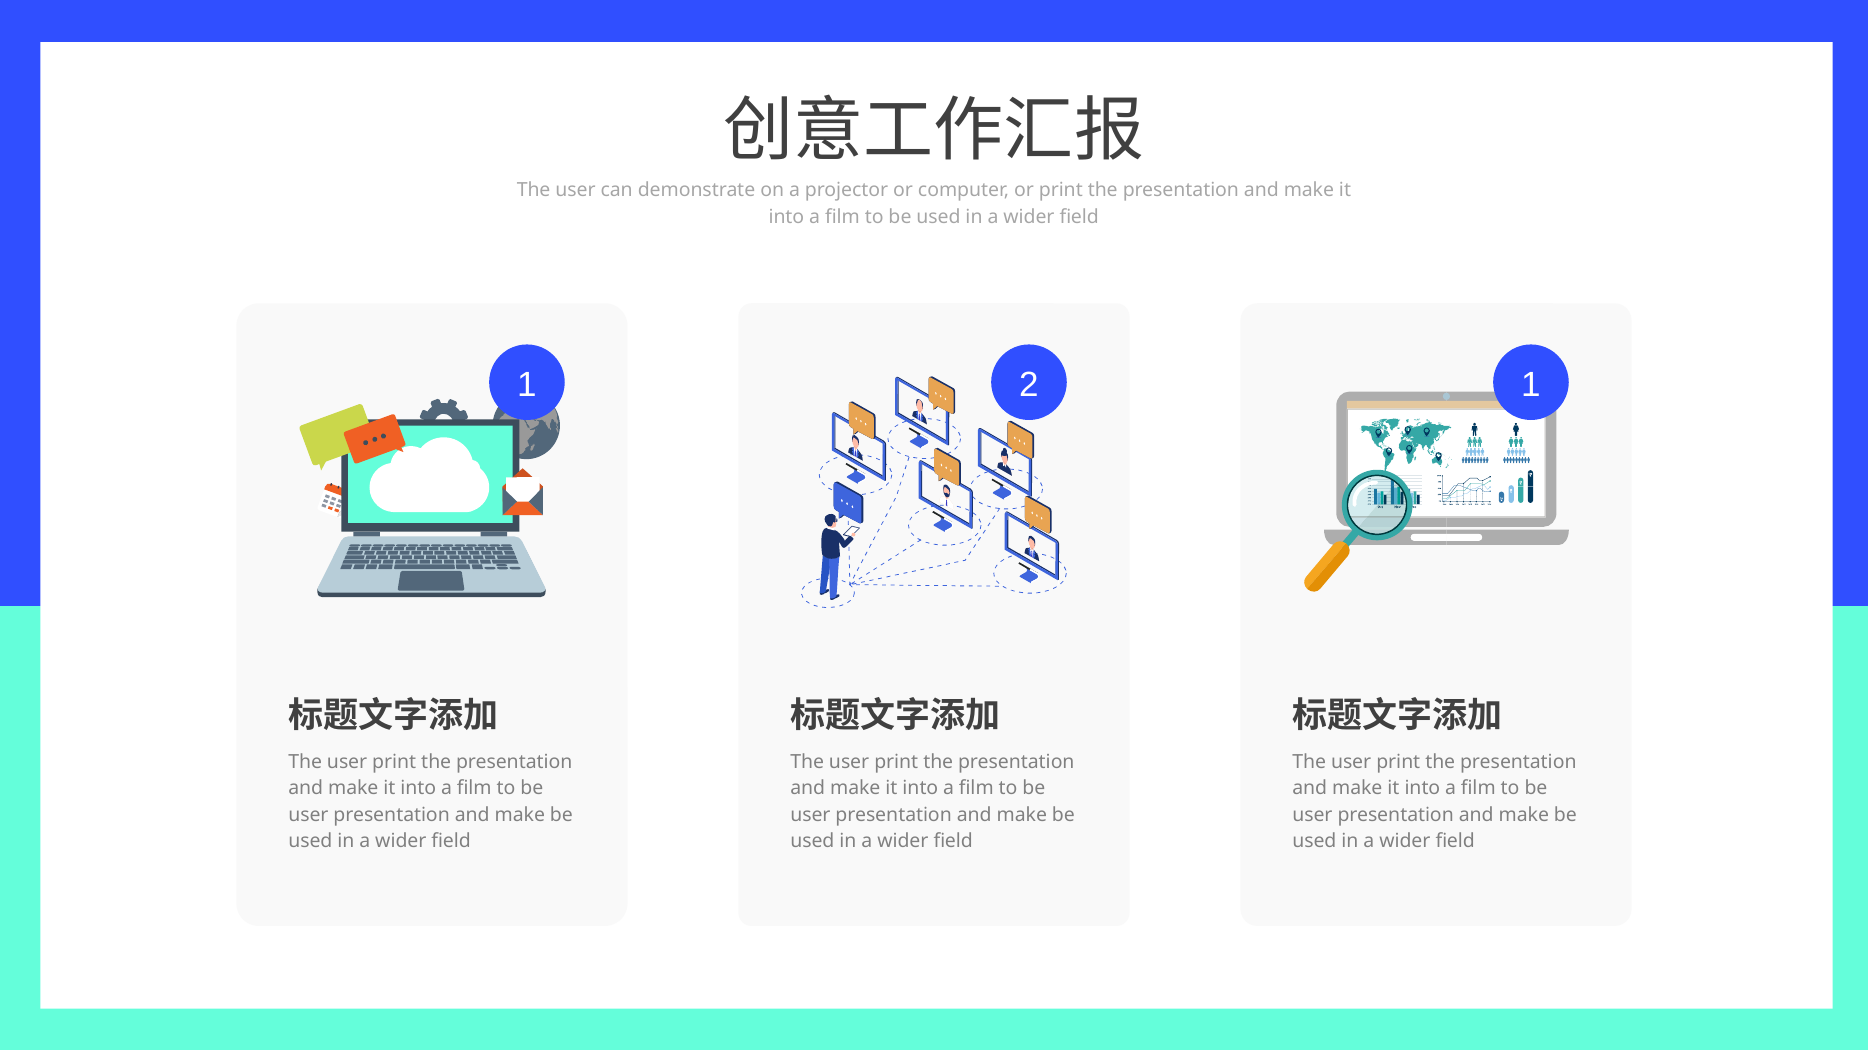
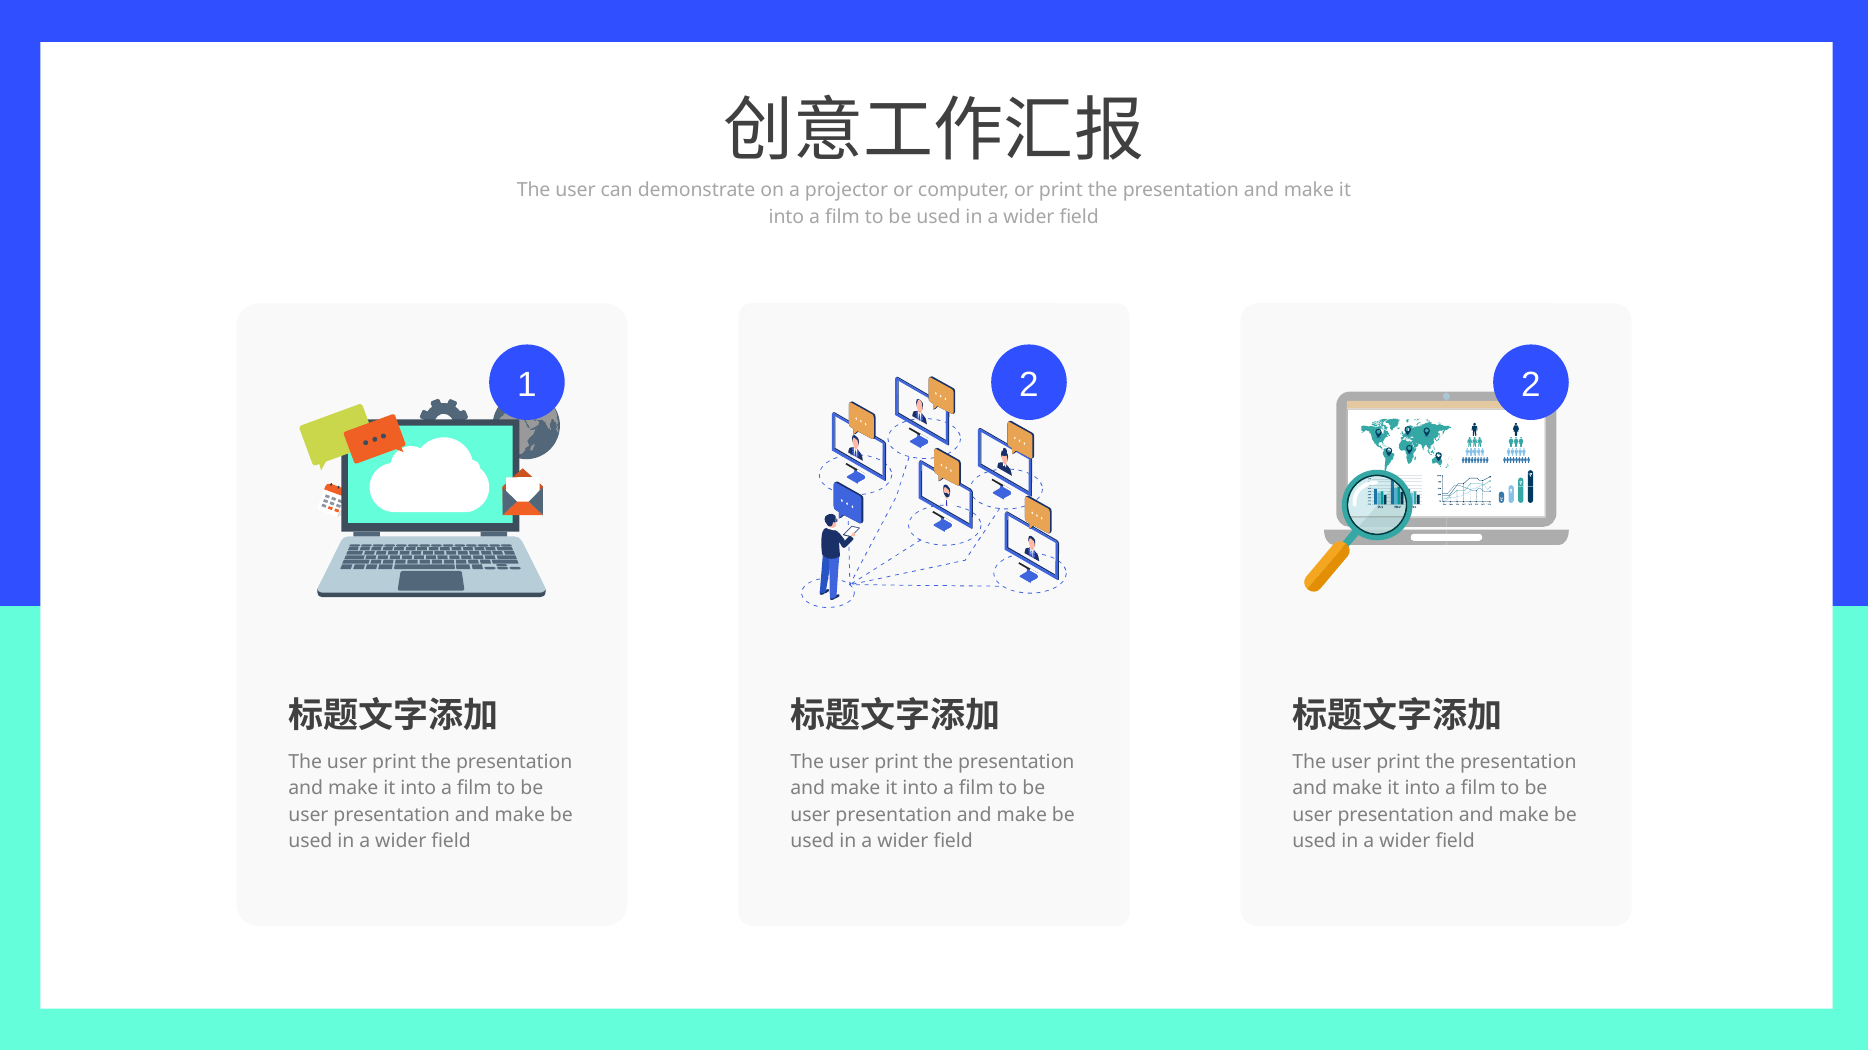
2 1: 1 -> 2 (1531, 385)
